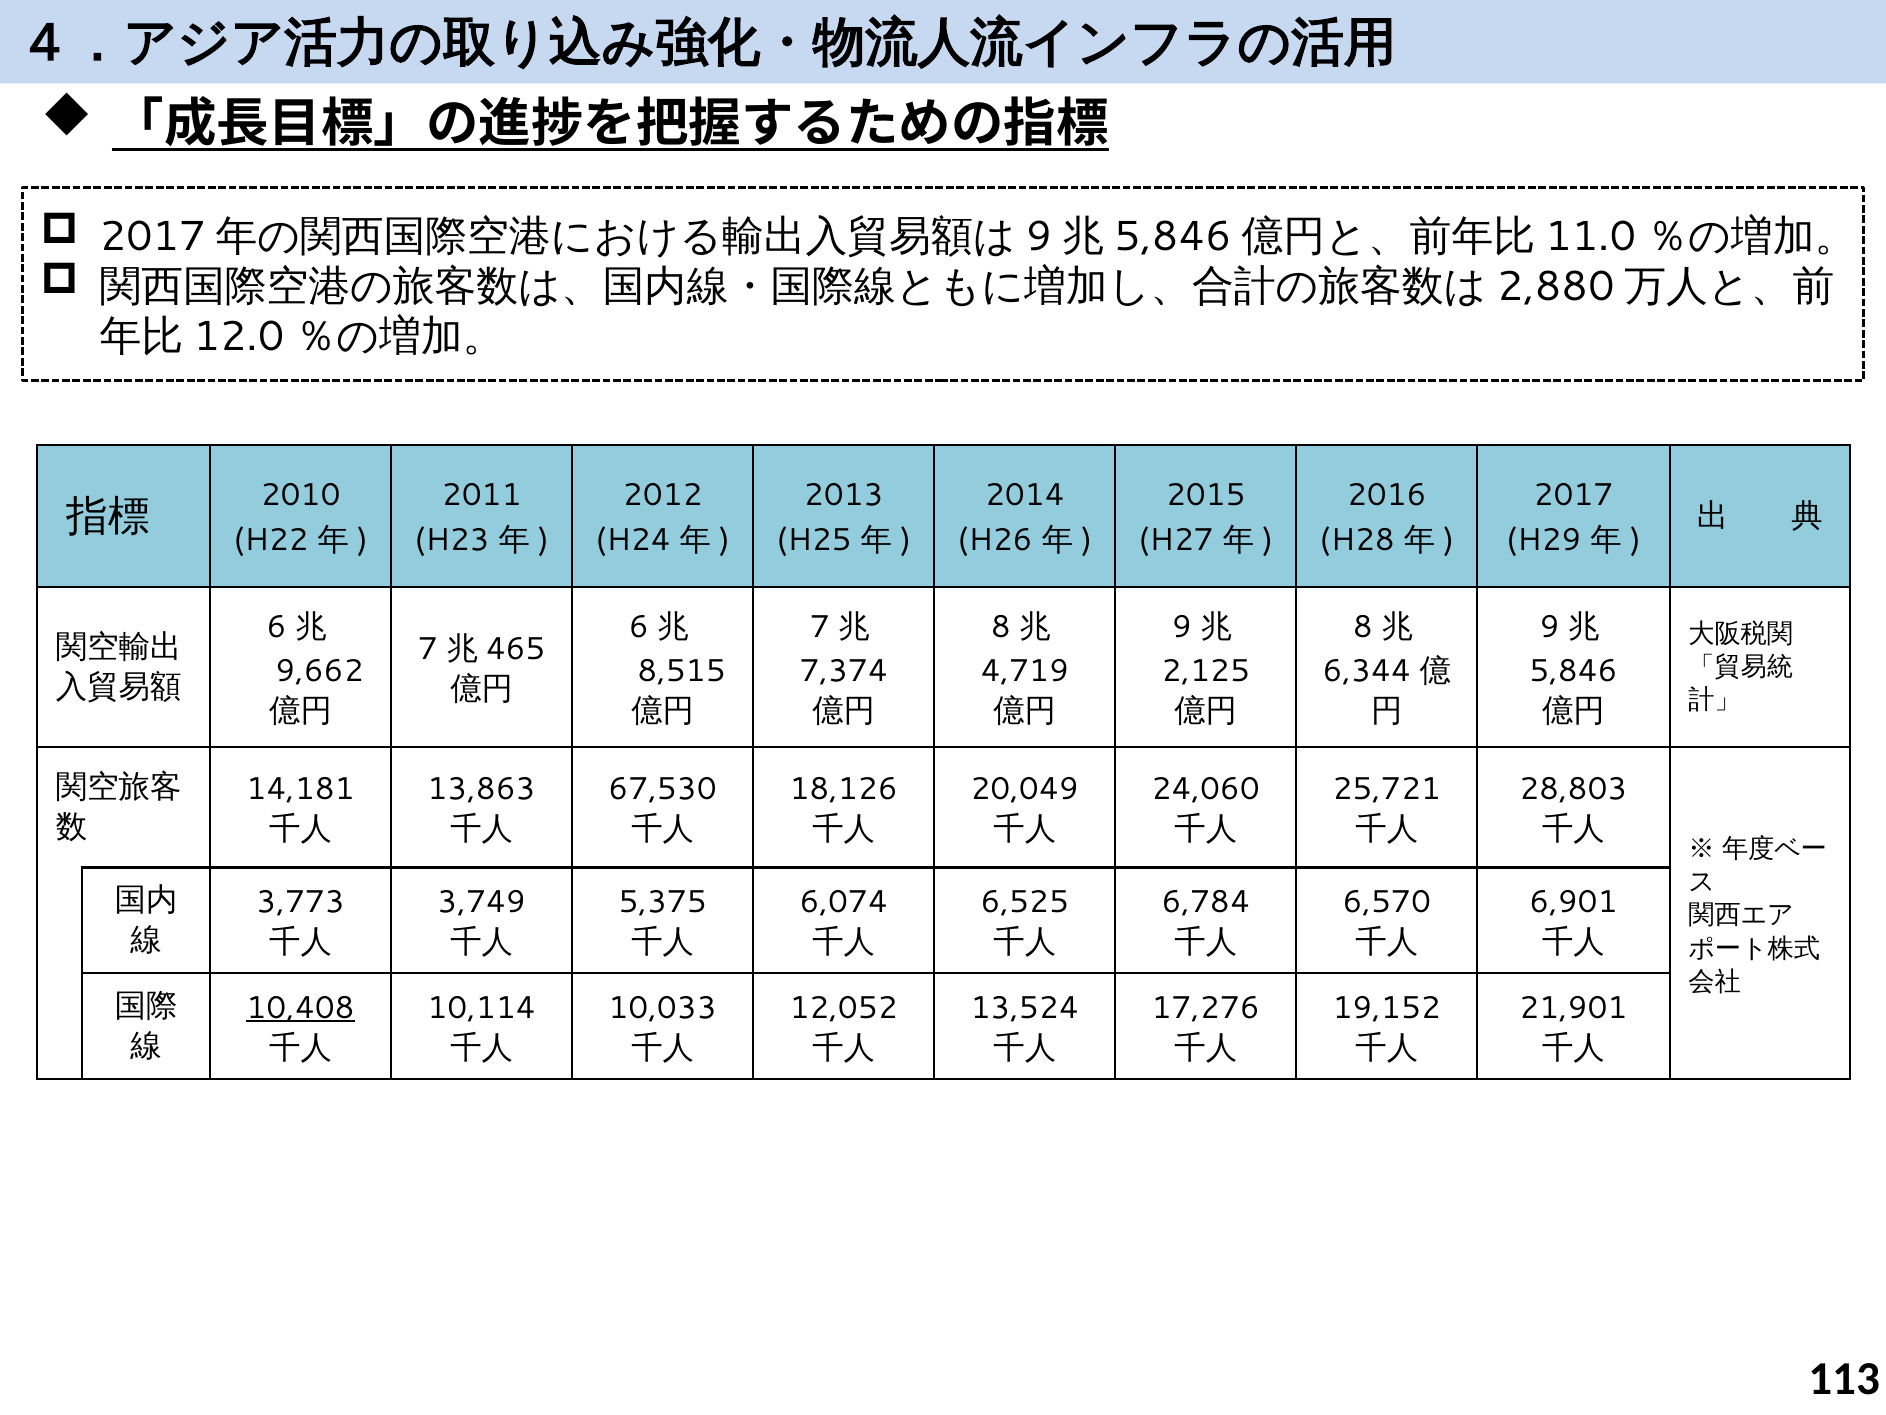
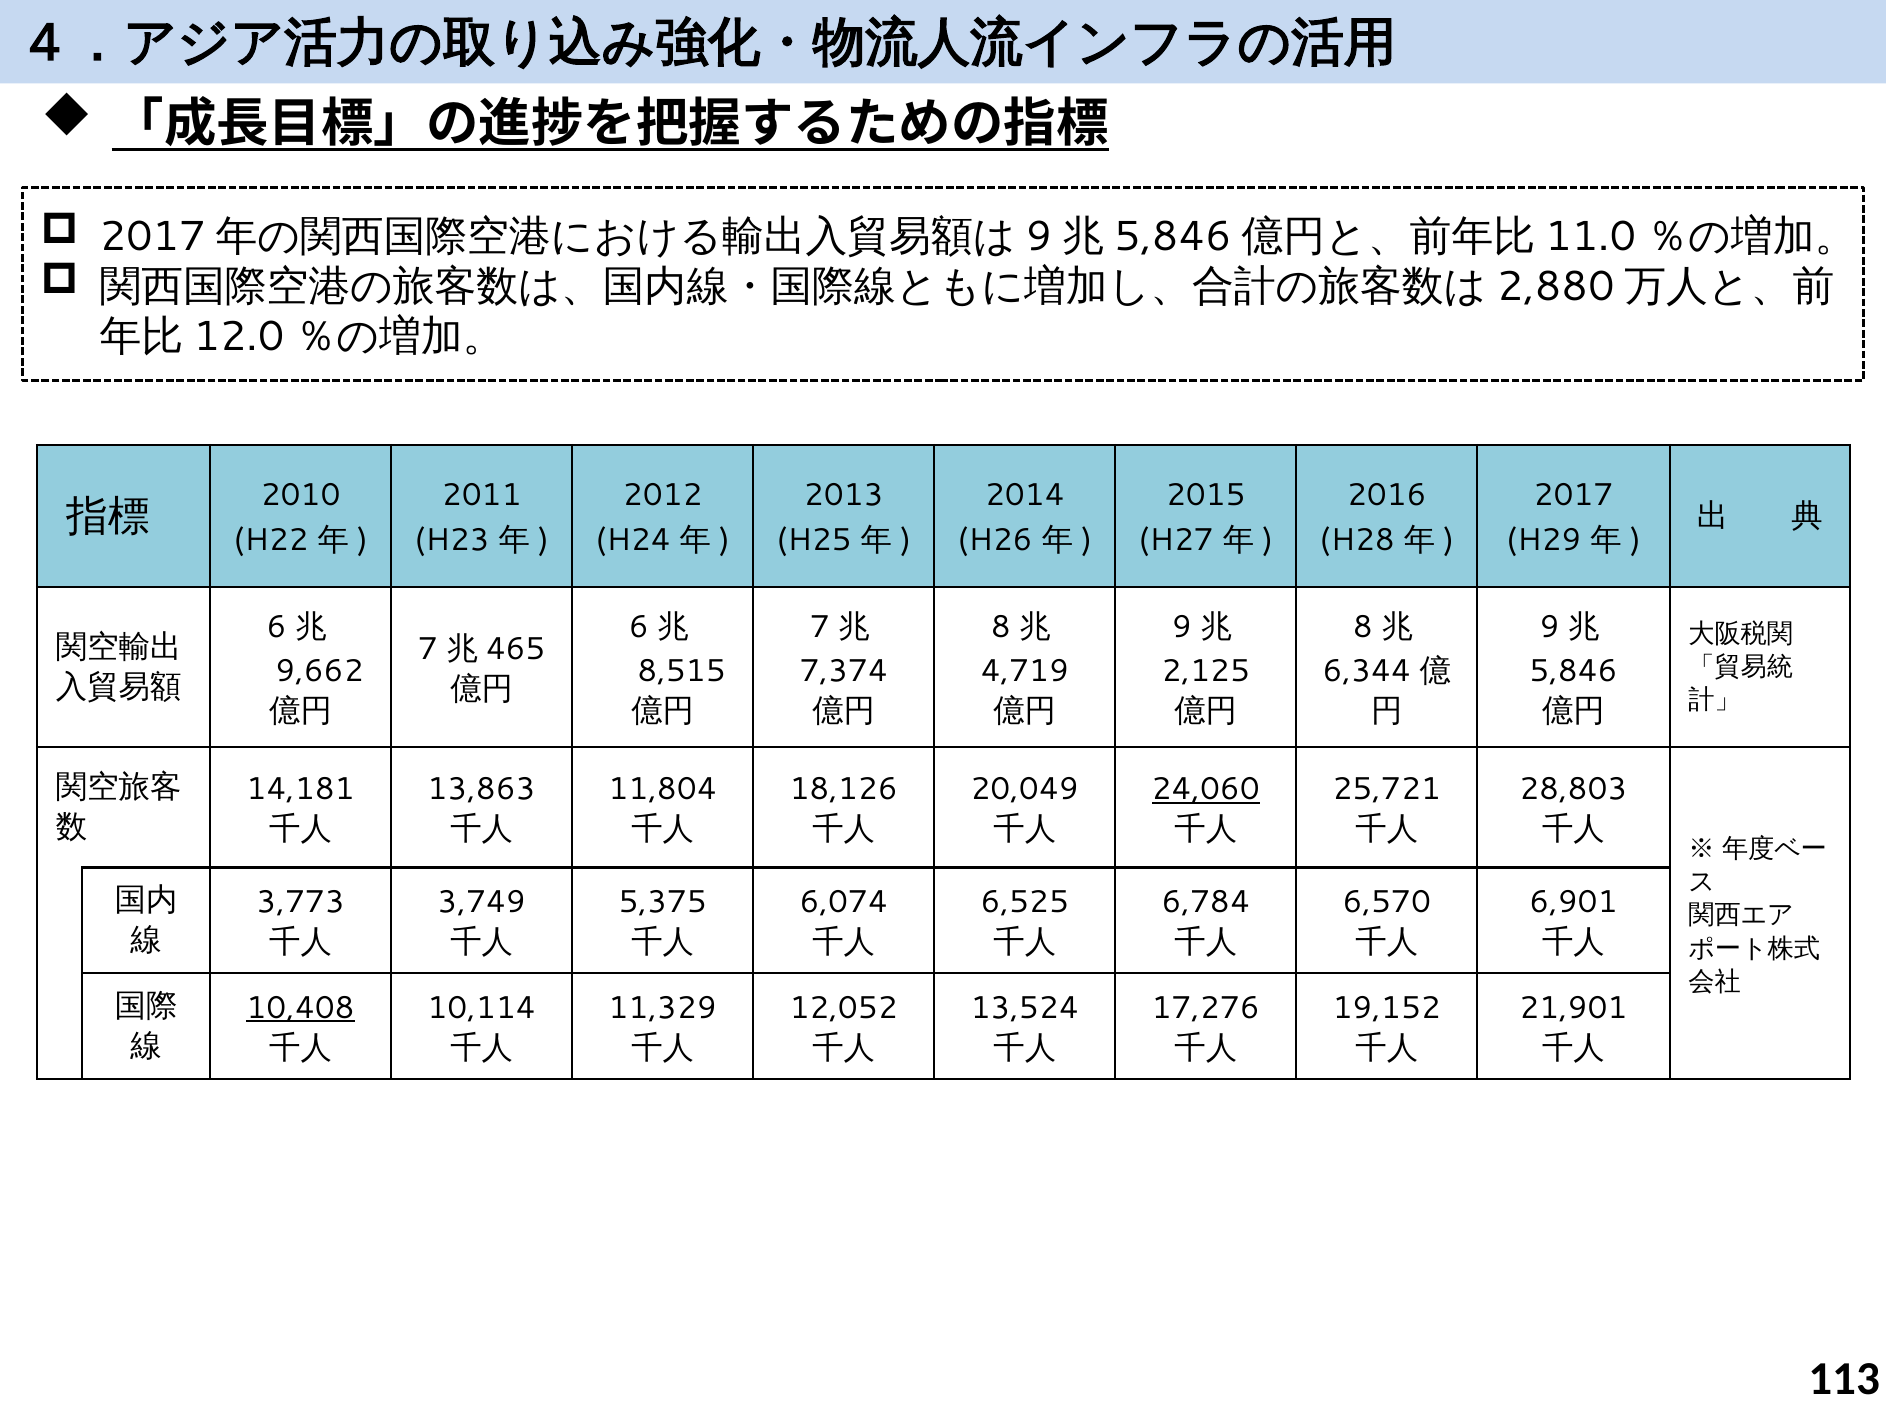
67,530: 67,530 -> 11,804 (663, 789)
24,060 underline: none -> present (1206, 789)
10,033: 10,033 -> 11,329 (663, 1008)
